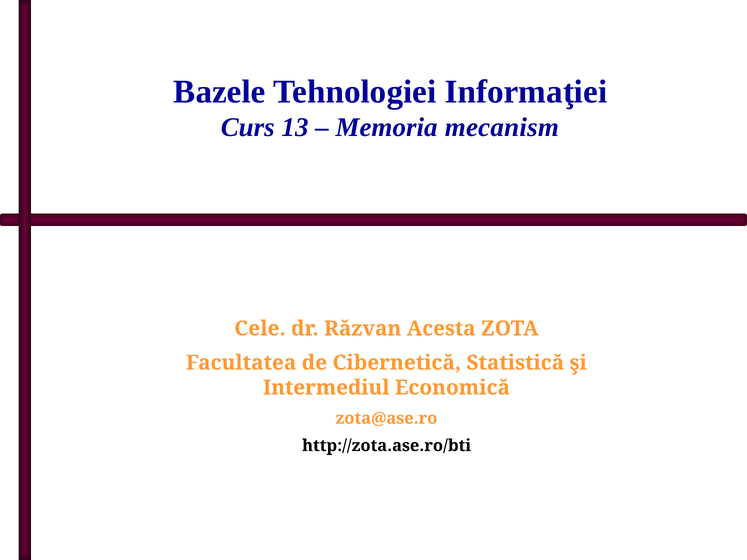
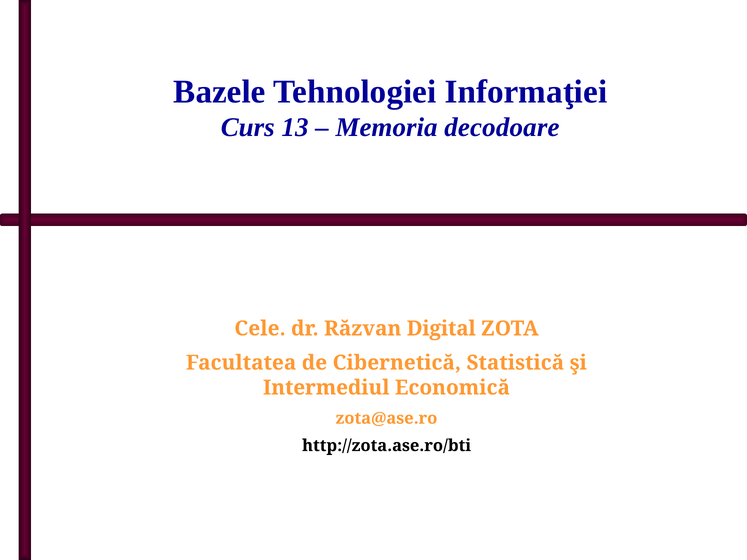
mecanism: mecanism -> decodoare (502, 127)
Acesta: Acesta -> Digital (441, 329)
